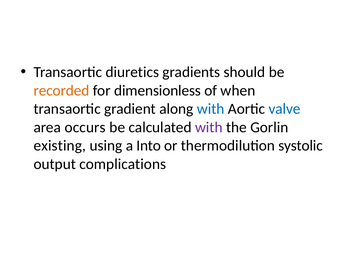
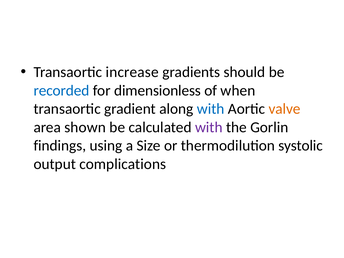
diuretics: diuretics -> increase (132, 72)
recorded colour: orange -> blue (62, 91)
valve colour: blue -> orange (285, 109)
occurs: occurs -> shown (85, 127)
existing: existing -> findings (60, 146)
Into: Into -> Size (149, 146)
